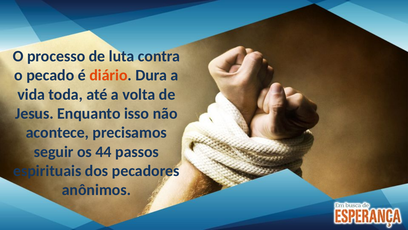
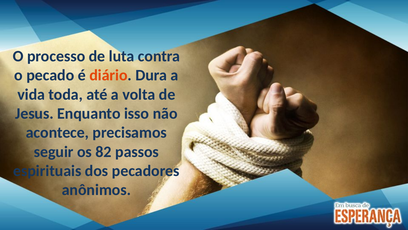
44: 44 -> 82 (104, 151)
